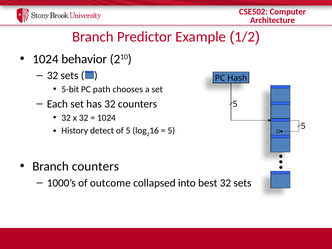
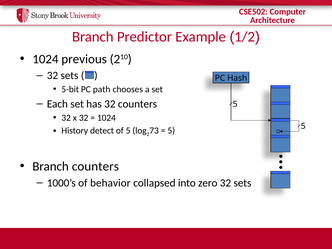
behavior: behavior -> previous (84, 59)
16: 16 -> 73 (154, 131)
outcome: outcome -> behavior (110, 183)
best: best -> zero (208, 183)
